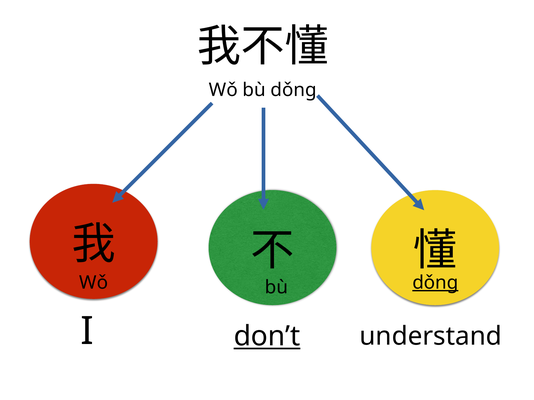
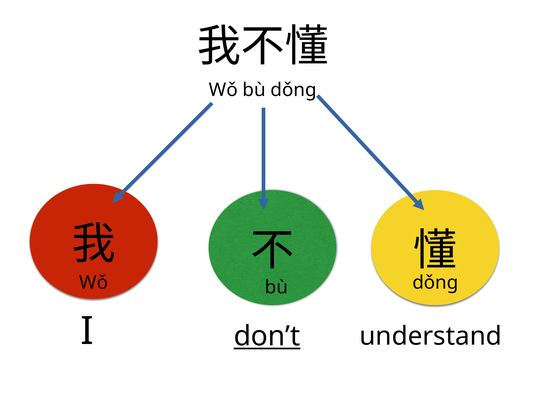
dǒng underline: present -> none (435, 283)
